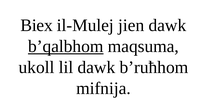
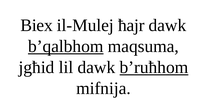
jien: jien -> ħajr (131, 25)
ukoll: ukoll -> jgħid (36, 67)
b’ruħhom underline: none -> present (154, 67)
